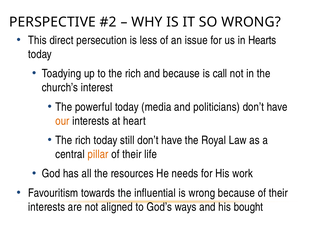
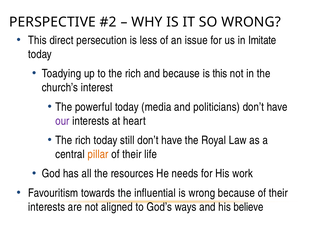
Hearts: Hearts -> Imitate (262, 40)
is call: call -> this (220, 74)
our colour: orange -> purple (62, 121)
bought: bought -> believe (249, 207)
